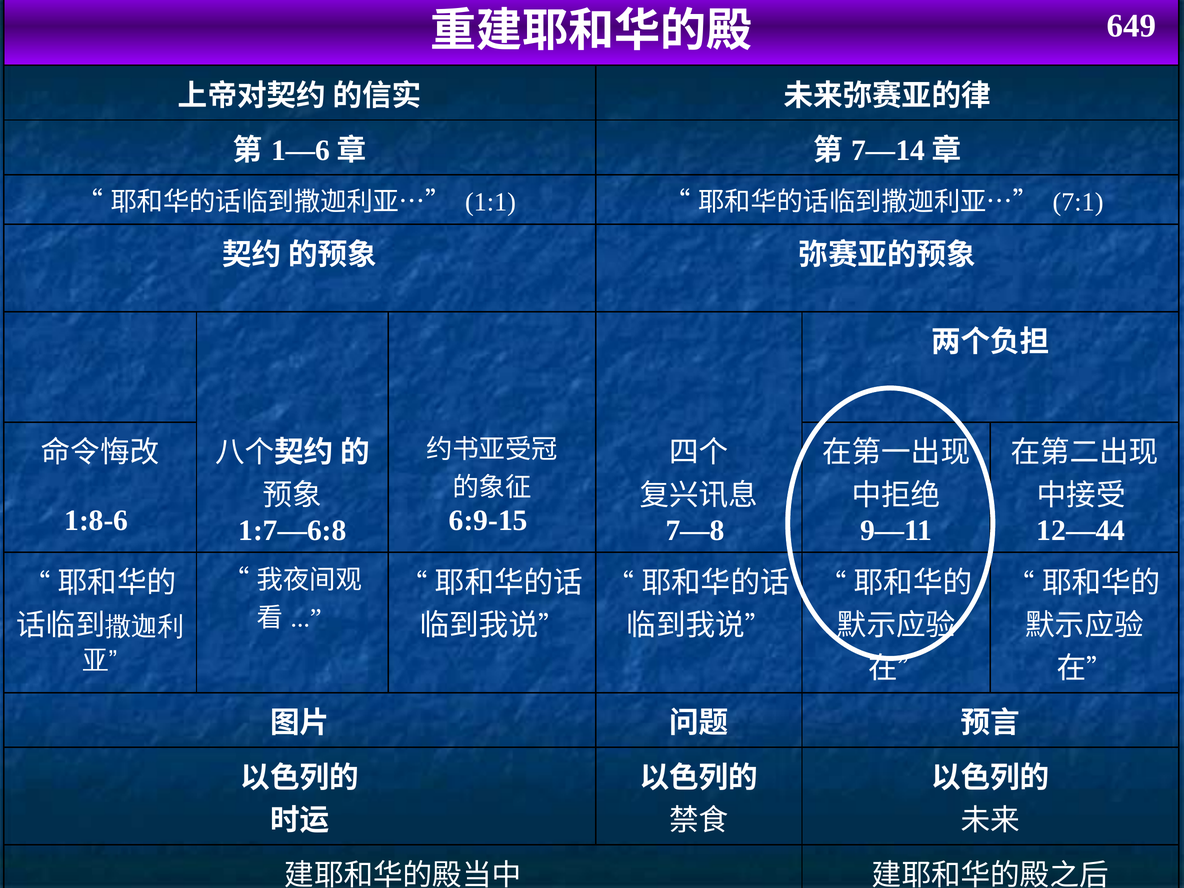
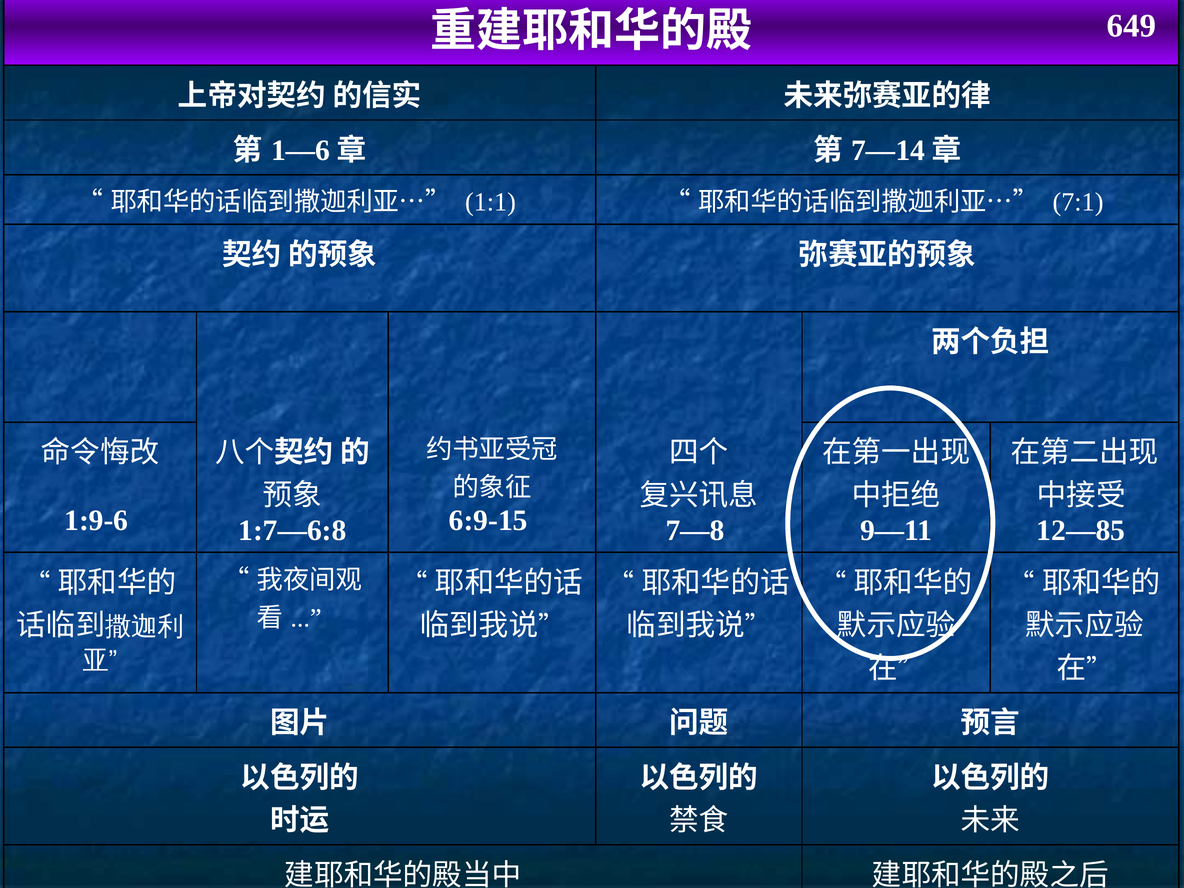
1:8-6: 1:8-6 -> 1:9-6 (96, 520)
12—44: 12—44 -> 12—85 (1081, 530)
